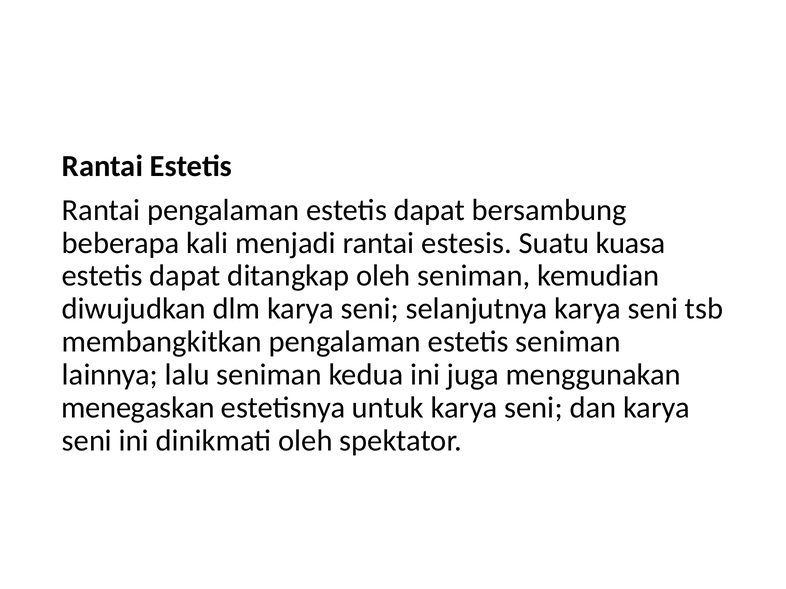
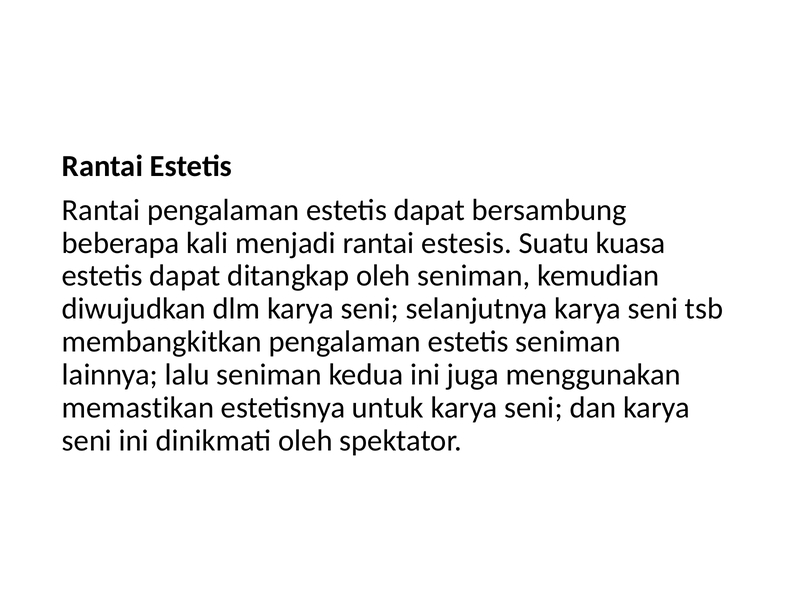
menegaskan: menegaskan -> memastikan (138, 408)
